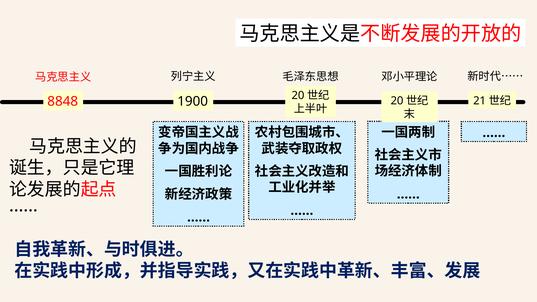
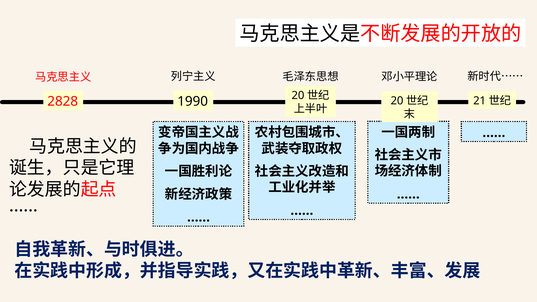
8848: 8848 -> 2828 (63, 102)
1900: 1900 -> 1990 (193, 102)
